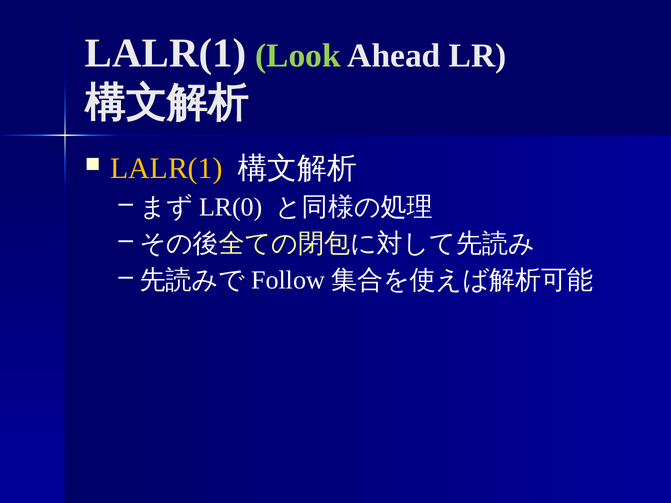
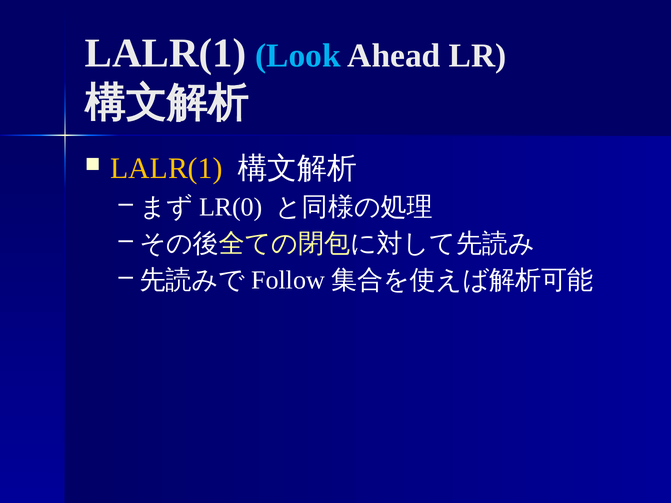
Look colour: light green -> light blue (298, 56)
